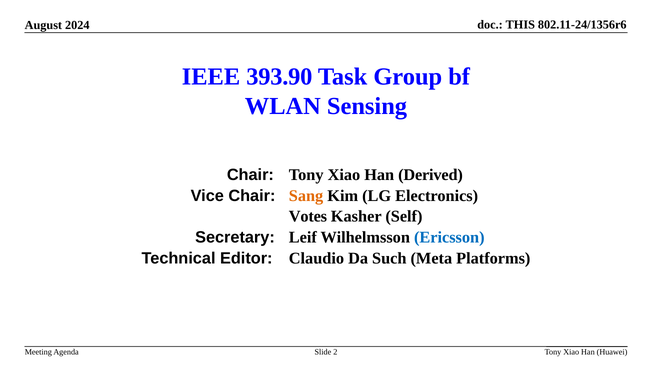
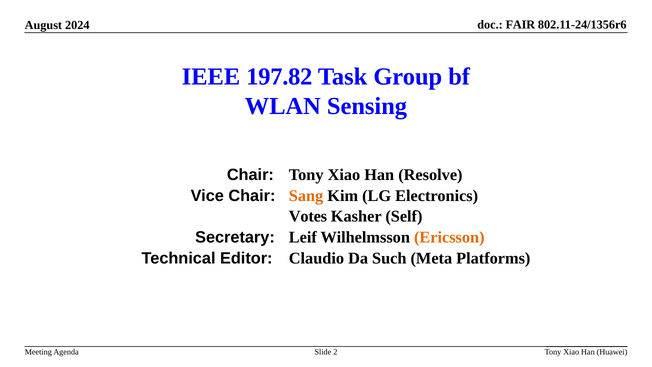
THIS: THIS -> FAIR (520, 25)
393.90: 393.90 -> 197.82 (279, 77)
Derived: Derived -> Resolve (430, 175)
Ericsson colour: blue -> orange (449, 237)
